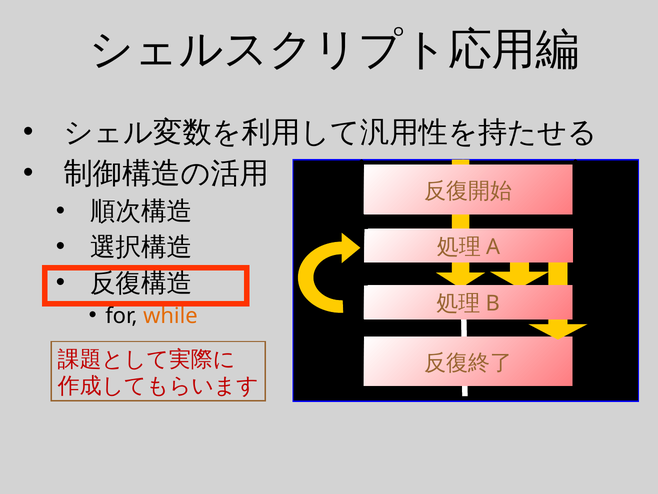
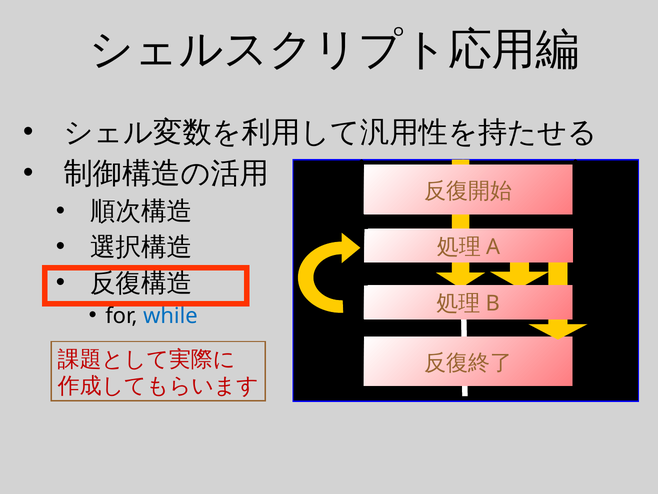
while colour: orange -> blue (170, 316)
